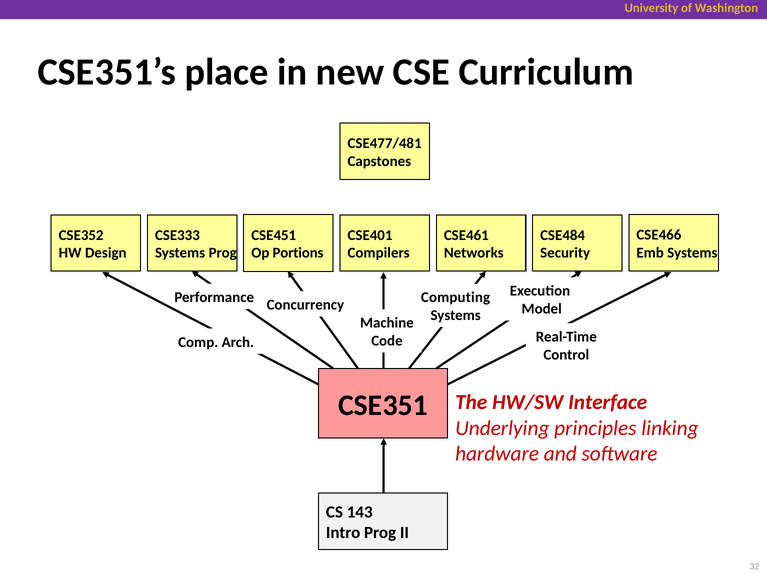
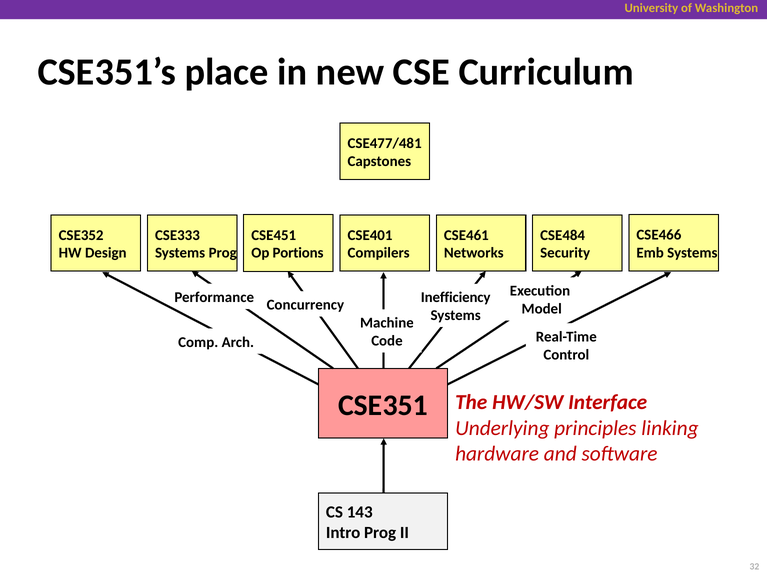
Computing: Computing -> Inefficiency (456, 298)
